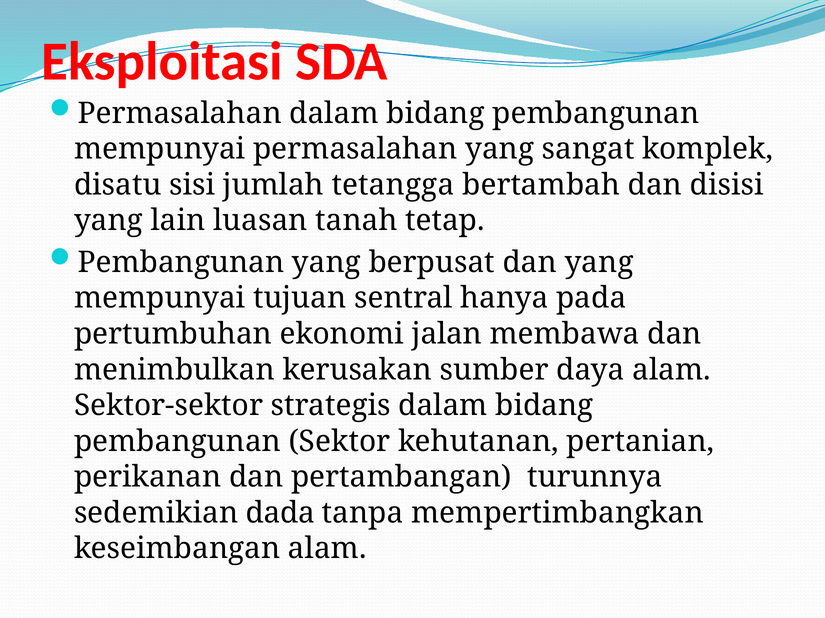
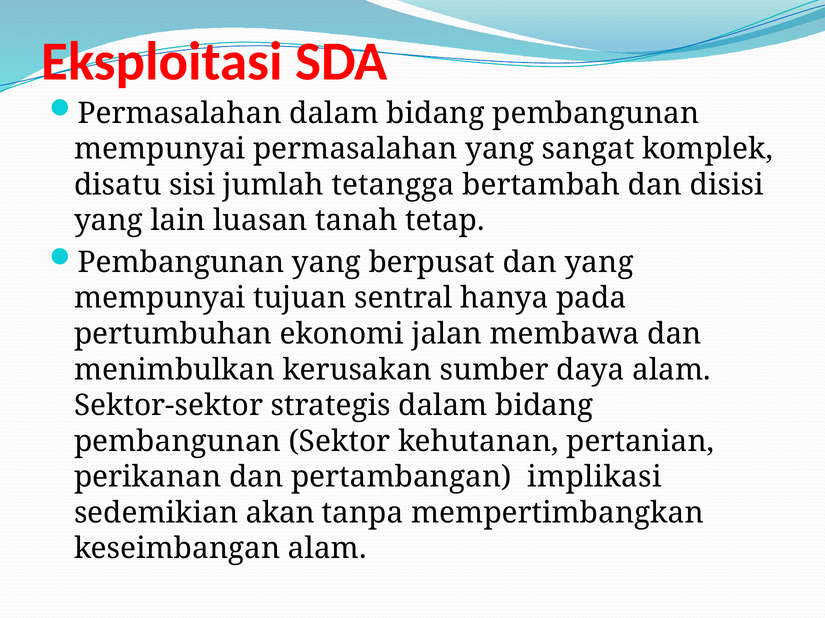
turunnya: turunnya -> implikasi (595, 478)
dada: dada -> akan (280, 513)
